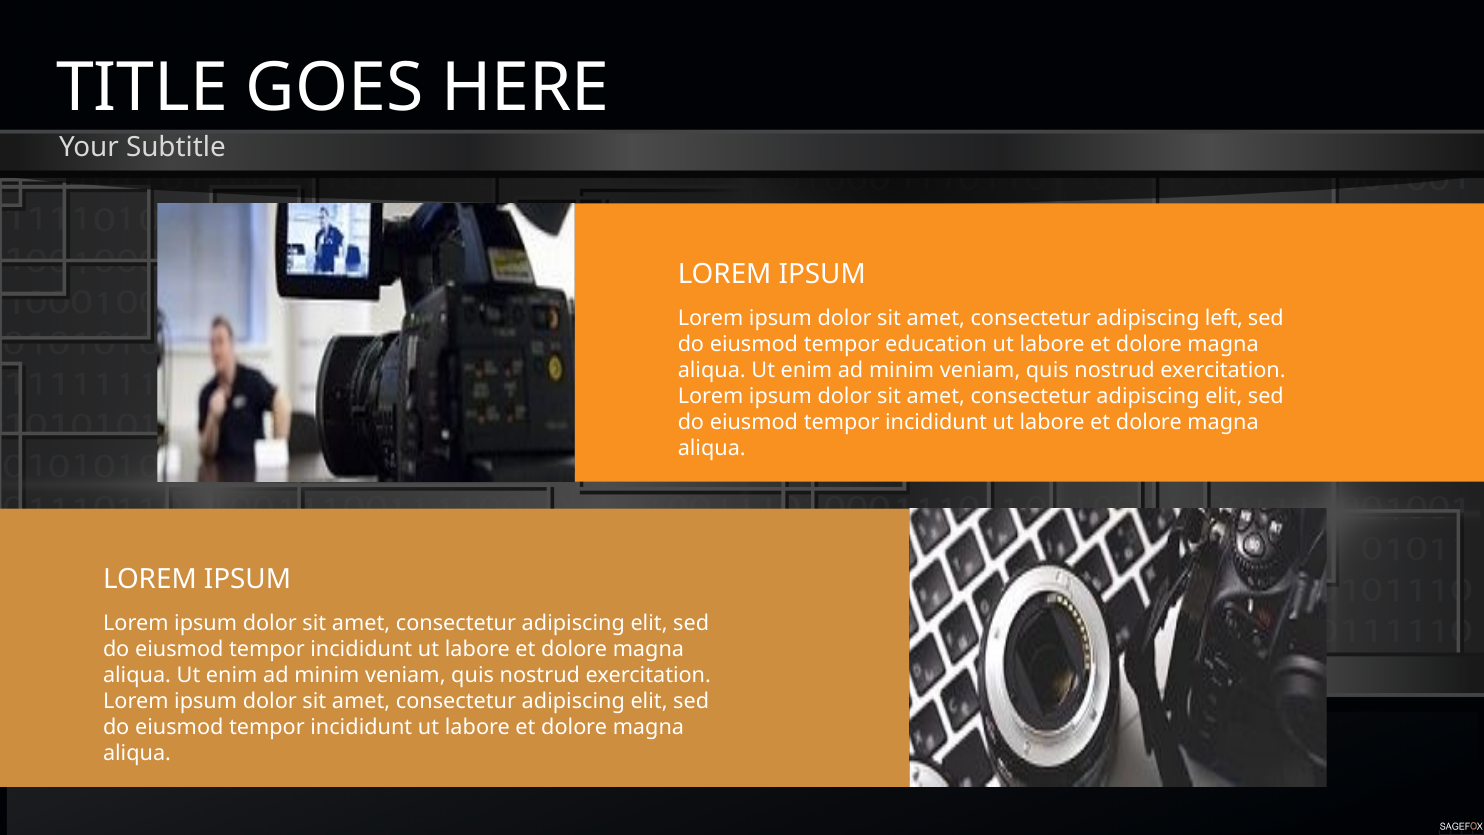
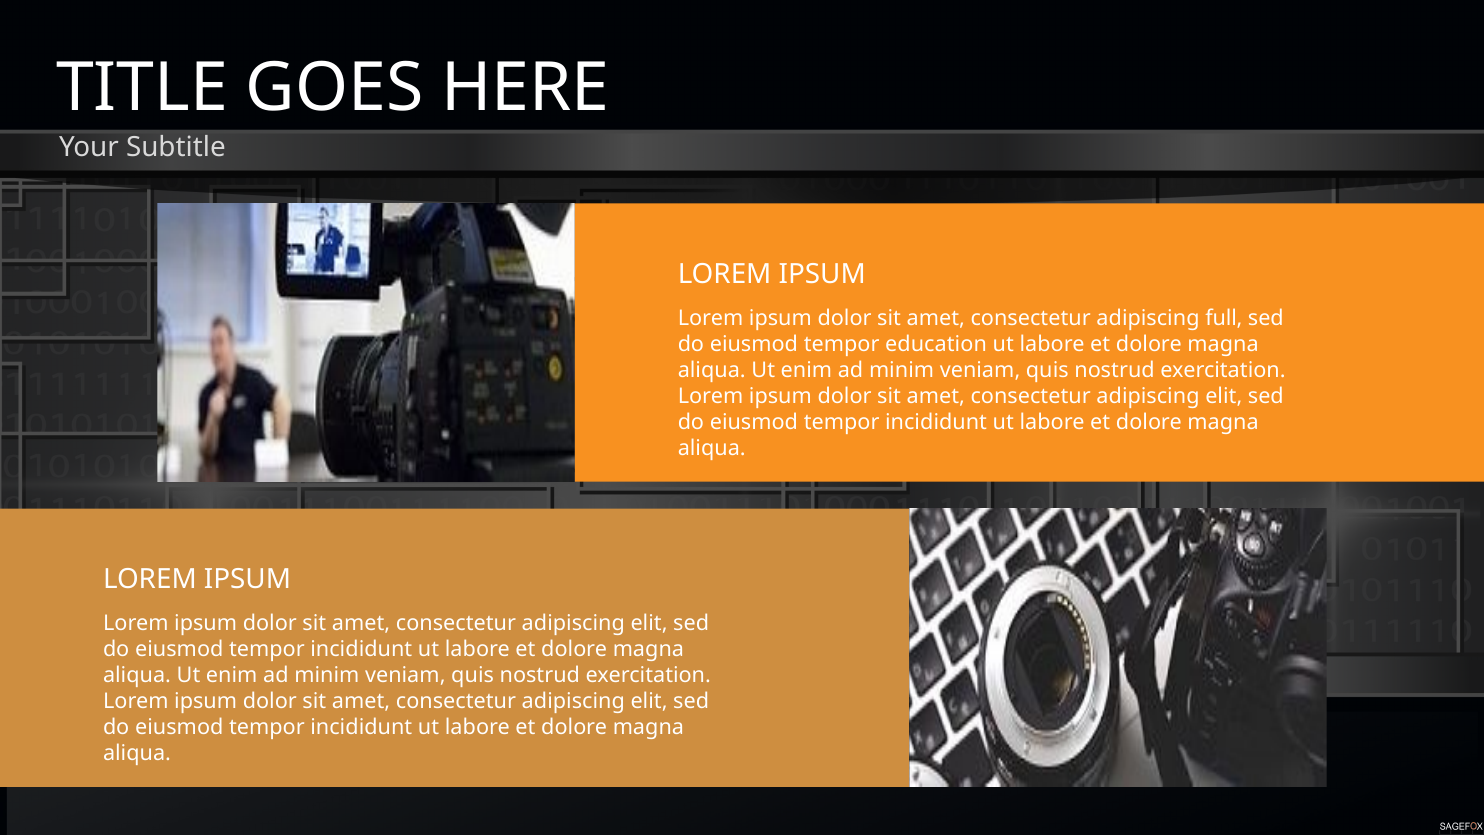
left: left -> full (1224, 318)
